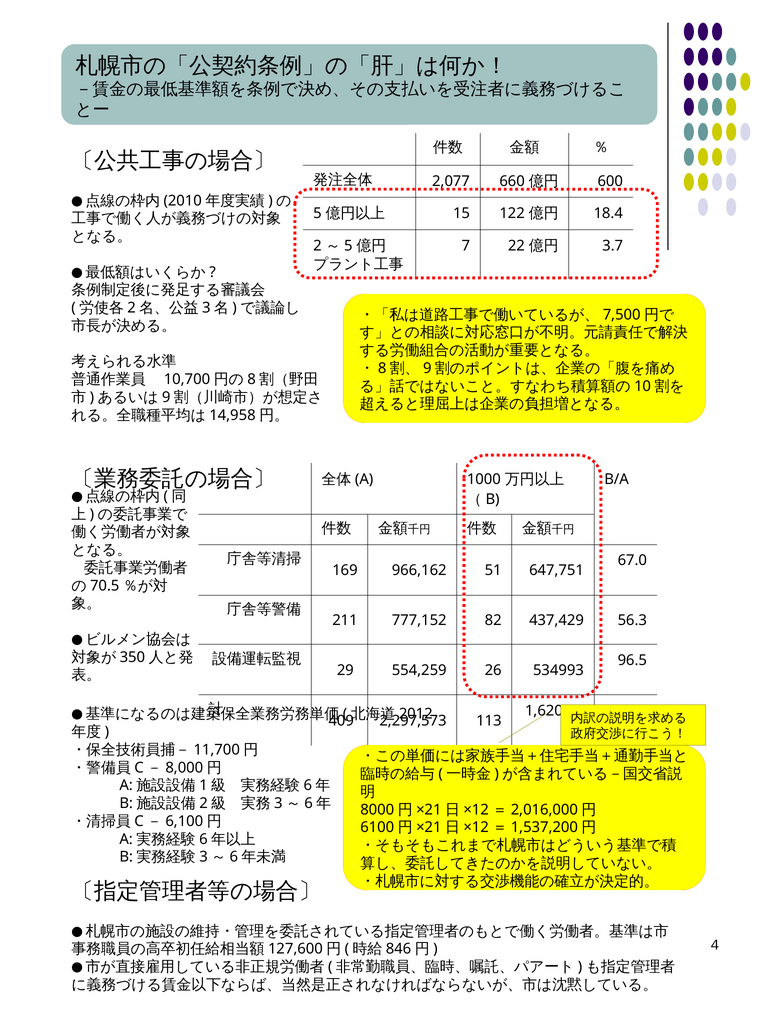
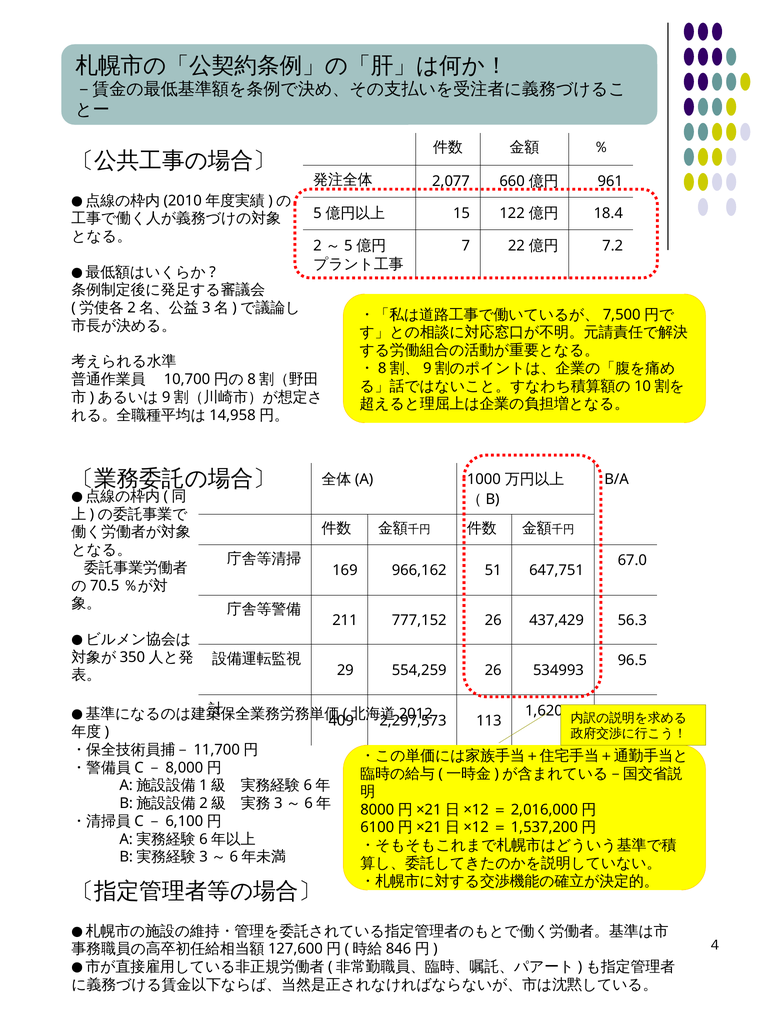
600: 600 -> 961 (610, 181)
3.7: 3.7 -> 7.2 (613, 246)
777,152 82: 82 -> 26 (493, 620)
